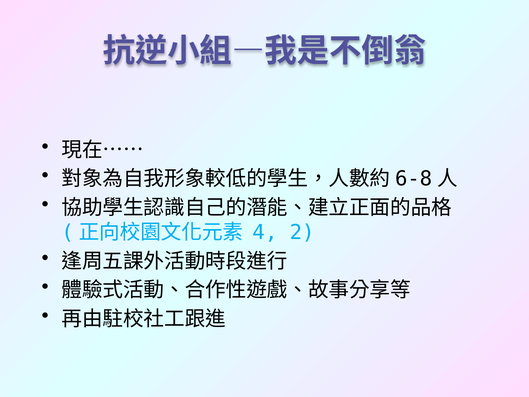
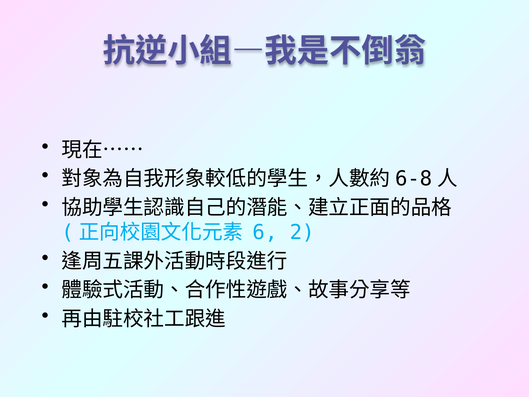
4: 4 -> 6 (265, 232)
